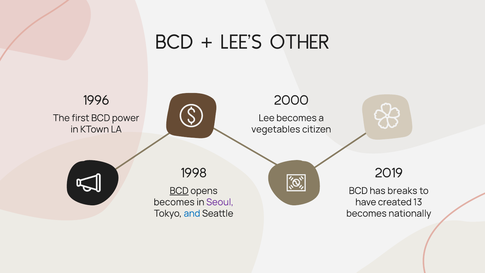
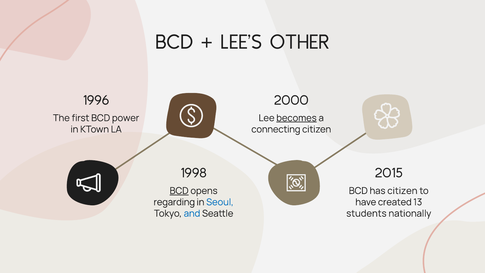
becomes underline: none -> present (297, 118)
vegetables: vegetables -> connecting (276, 129)
2019: 2019 -> 2015 (389, 173)
has breaks: breaks -> citizen (402, 191)
becomes: becomes -> regarding (174, 202)
Seoul colour: purple -> blue (220, 202)
becomes: becomes -> students (366, 213)
